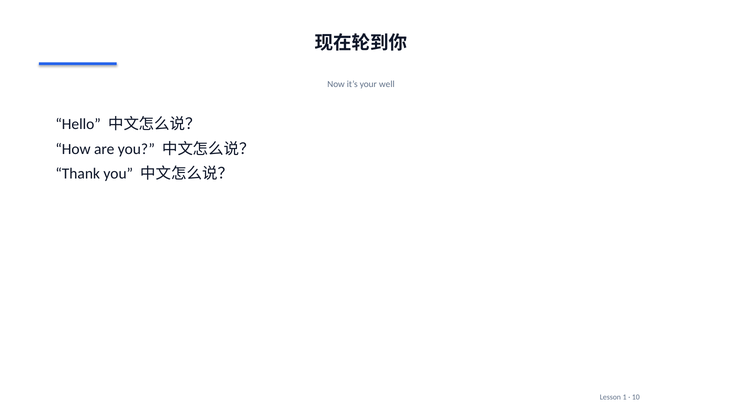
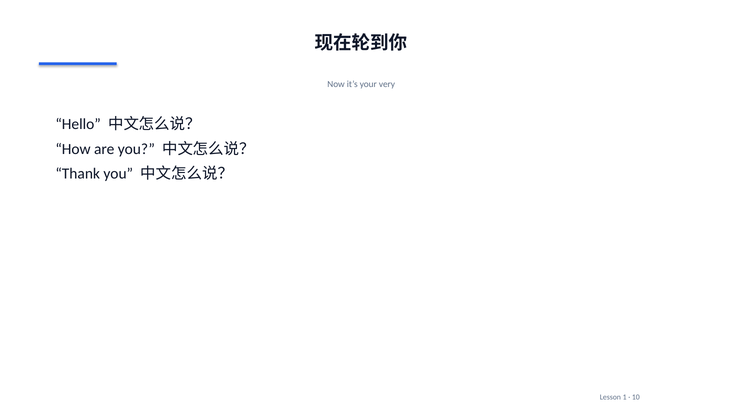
well: well -> very (387, 84)
